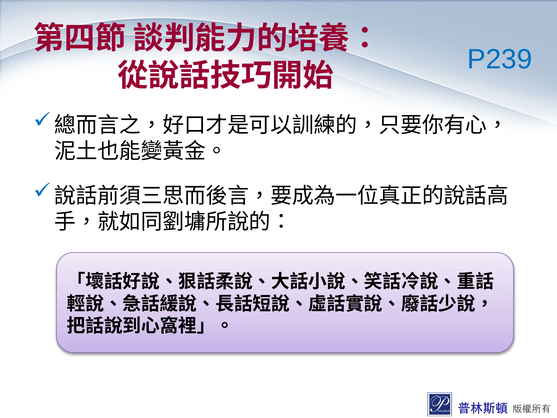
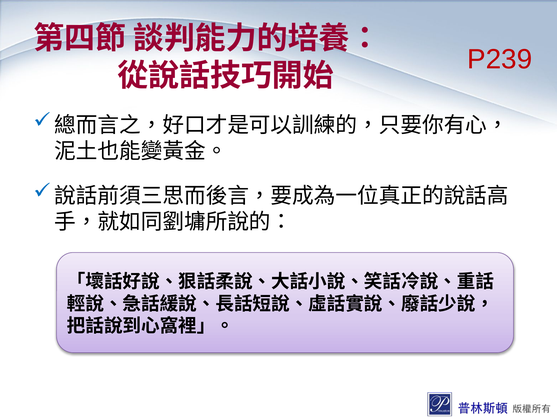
P239 colour: blue -> red (500, 59)
